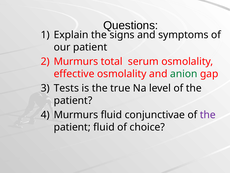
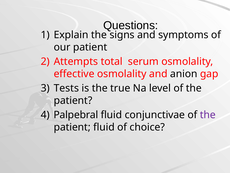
Murmurs: Murmurs -> Attempts (76, 61)
anion colour: green -> black (184, 74)
Murmurs: Murmurs -> Palpebral (76, 115)
